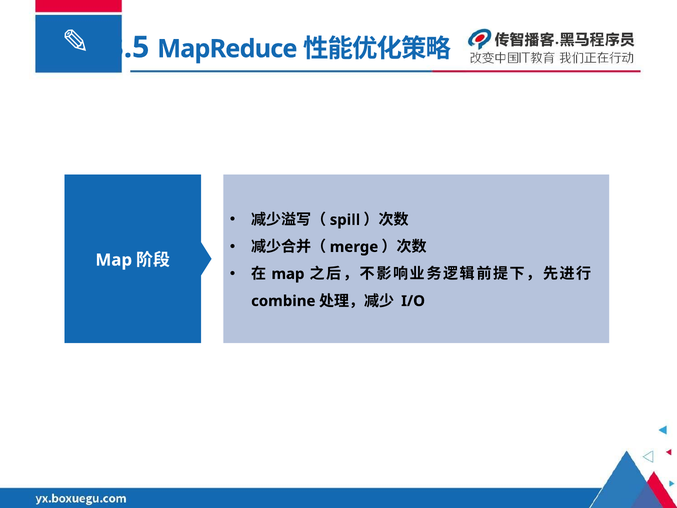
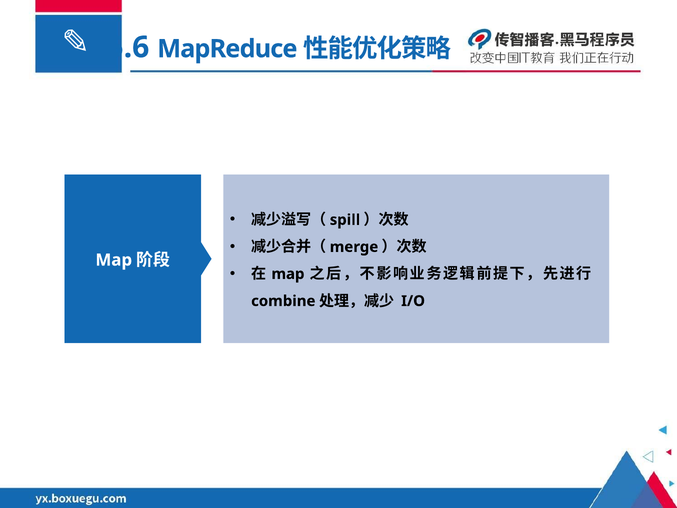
3.5: 3.5 -> 5.6 (128, 47)
